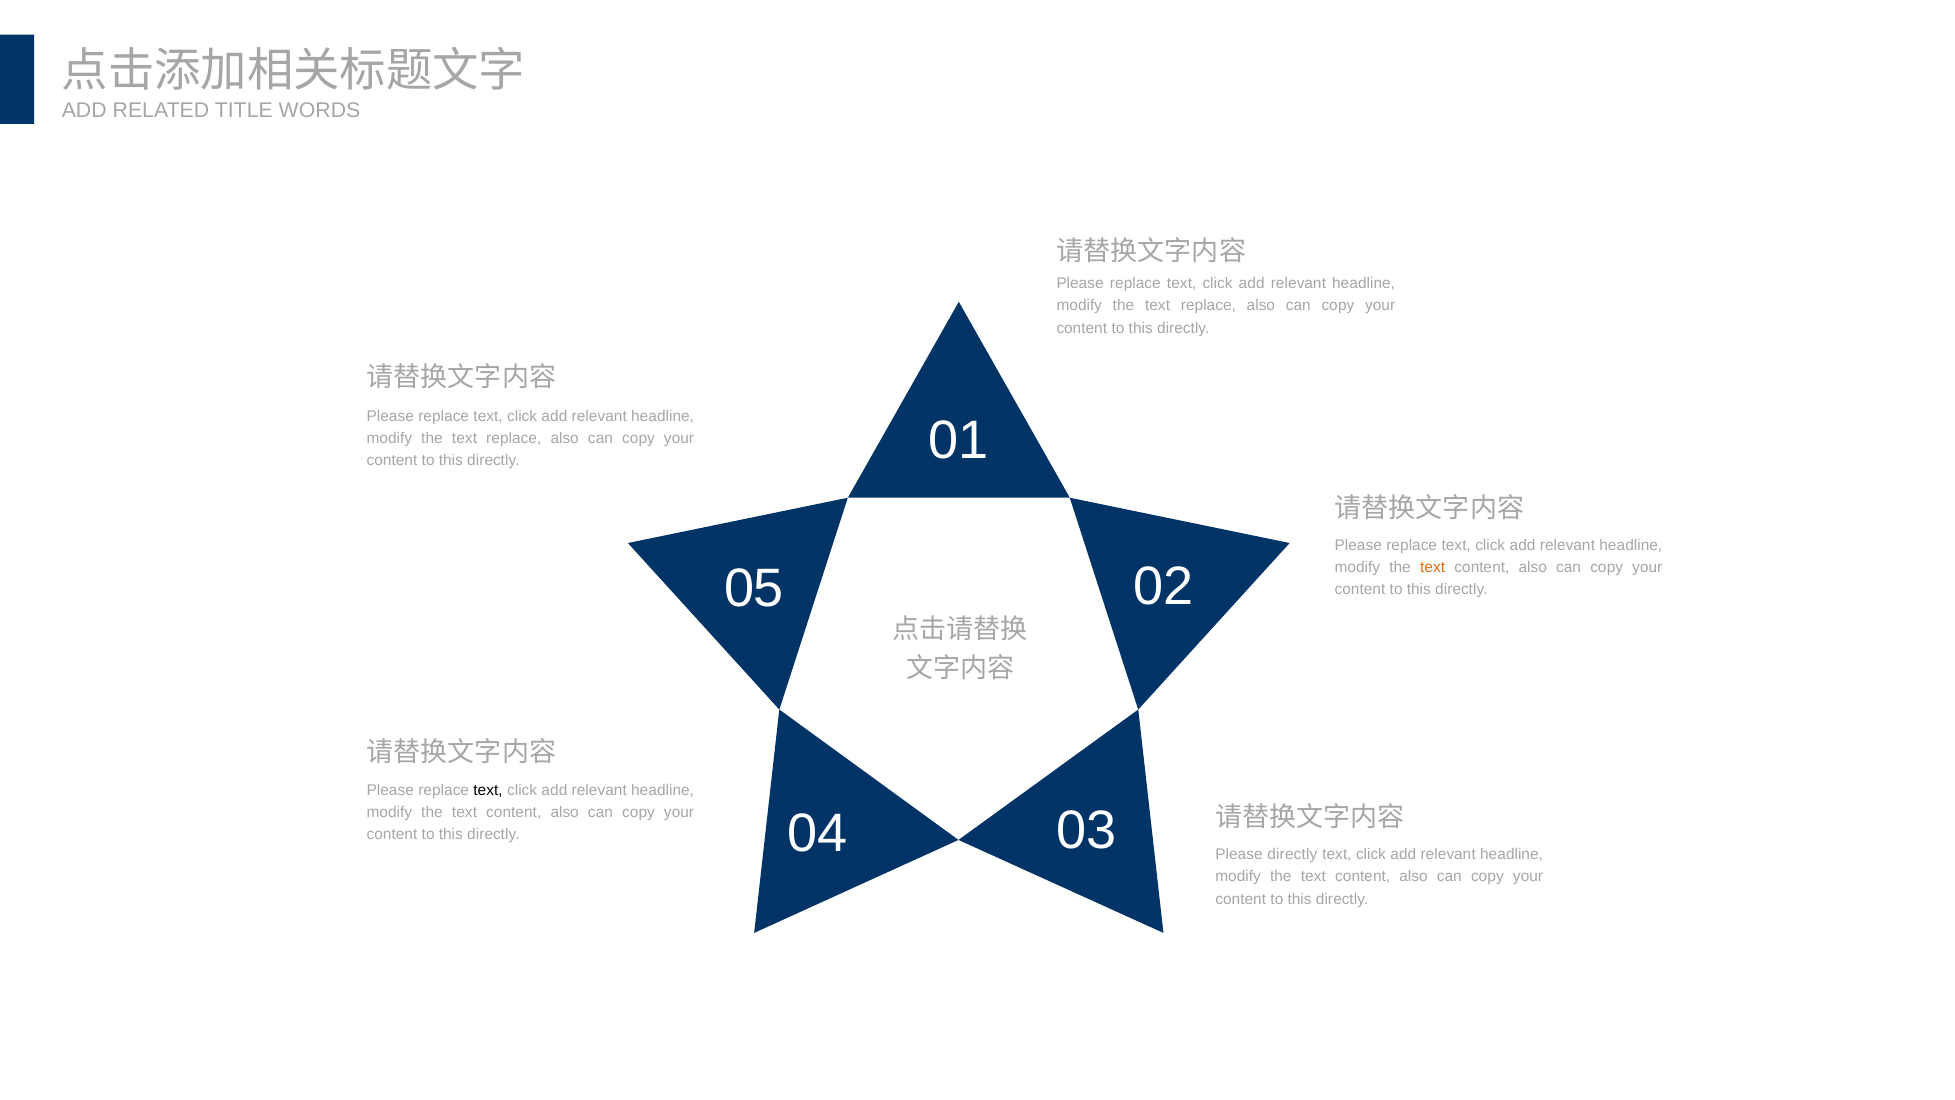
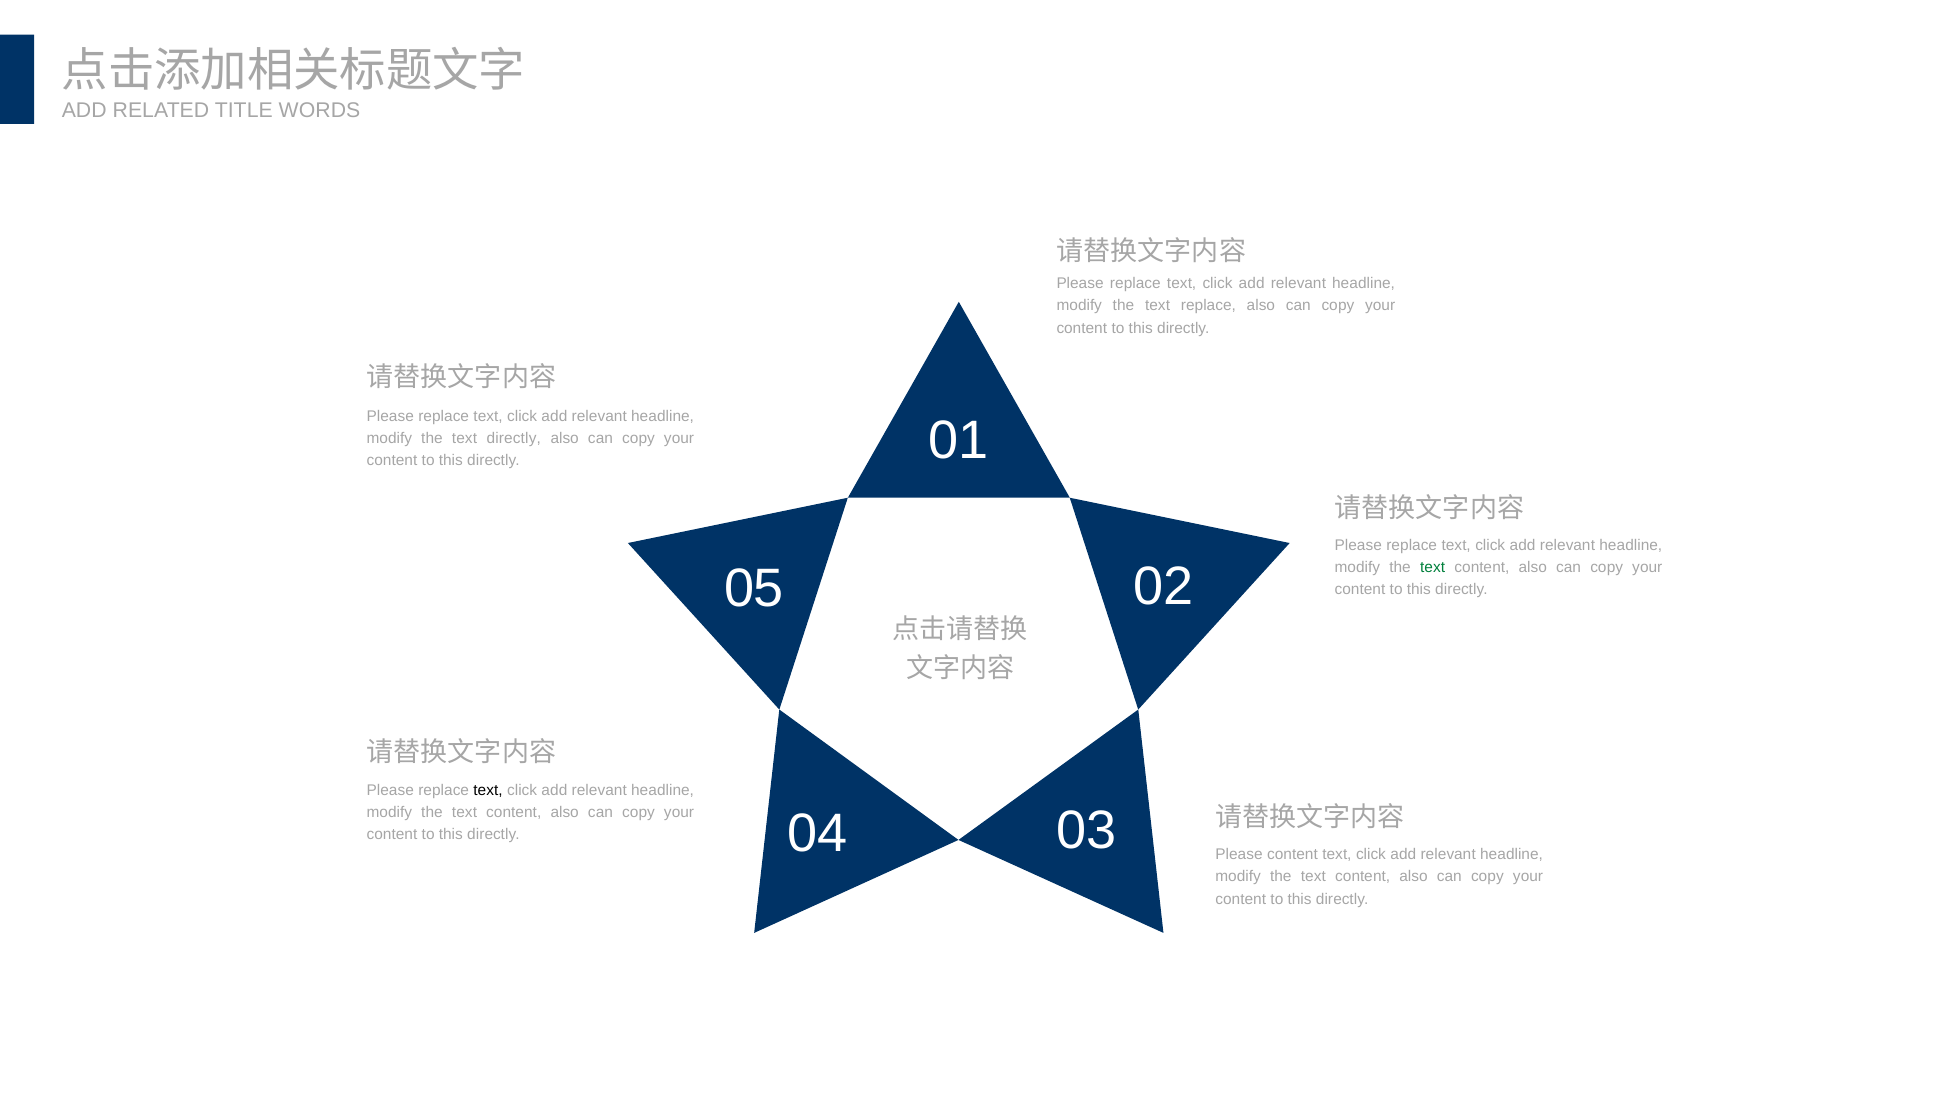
replace: replace -> directly (514, 438)
text colour: orange -> green (1433, 567)
Please directly: directly -> content (1292, 854)
